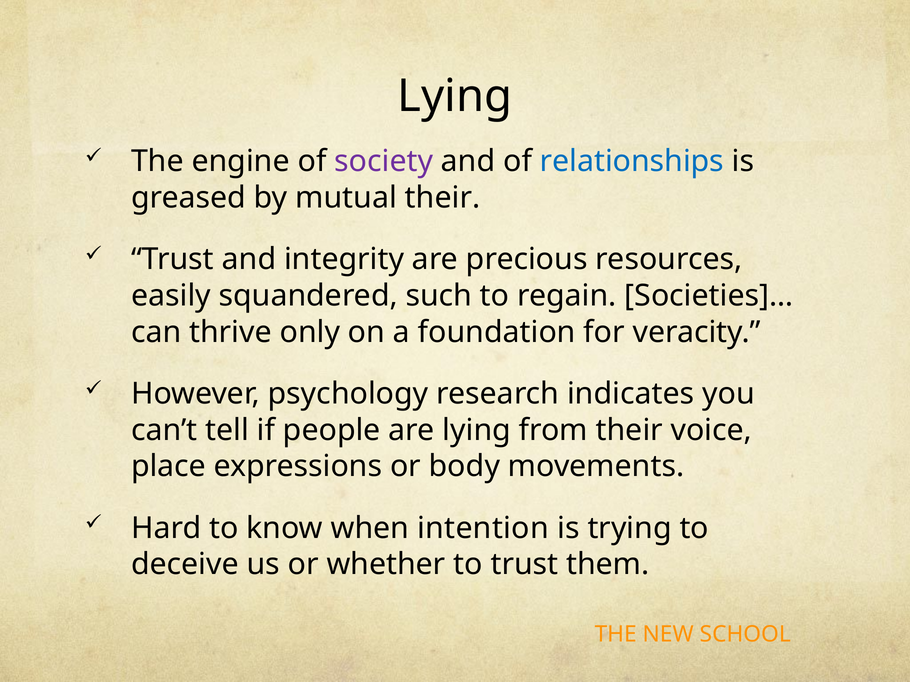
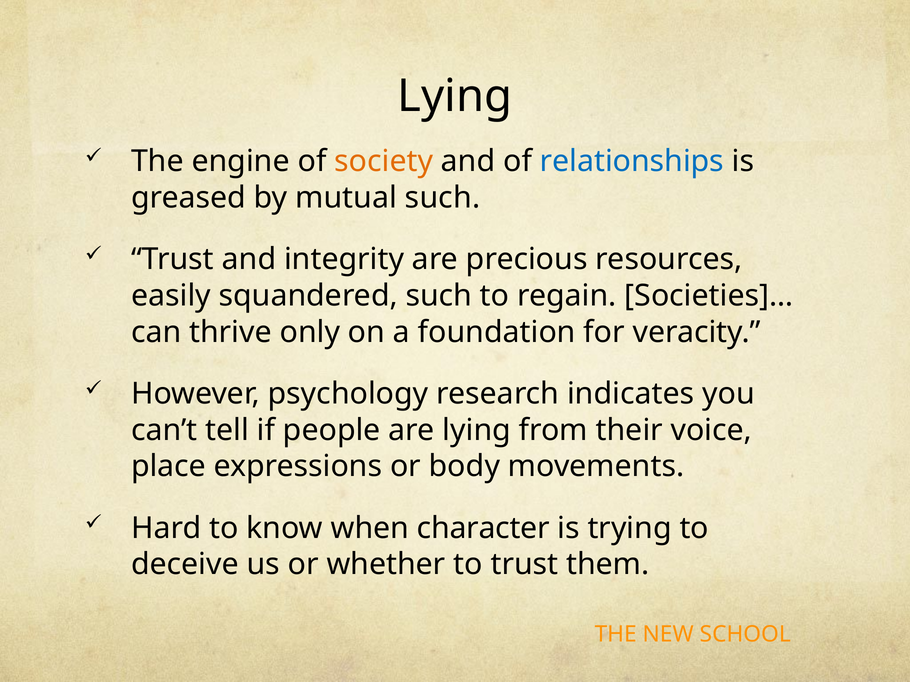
society colour: purple -> orange (384, 161)
mutual their: their -> such (443, 198)
intention: intention -> character (483, 528)
